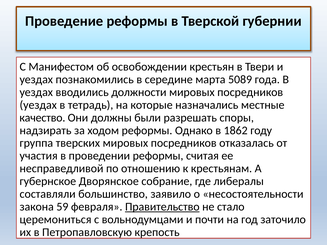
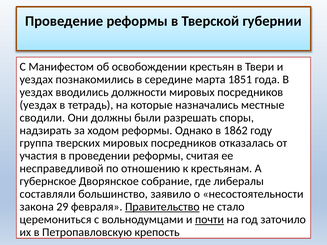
5089: 5089 -> 1851 (240, 80)
качество: качество -> сводили (42, 118)
59: 59 -> 29 (62, 207)
почти underline: none -> present (210, 220)
